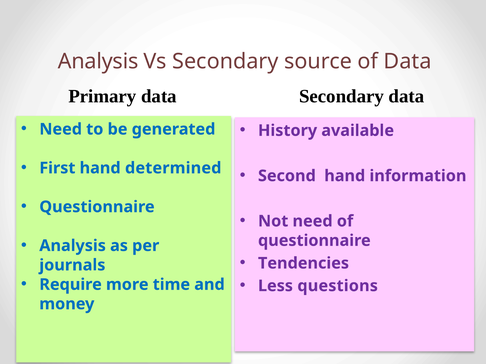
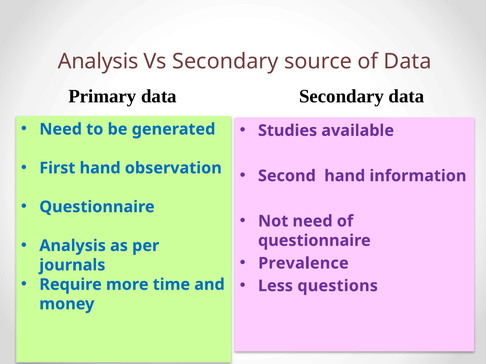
History: History -> Studies (288, 131)
determined: determined -> observation (173, 168)
Tendencies: Tendencies -> Prevalence (303, 264)
